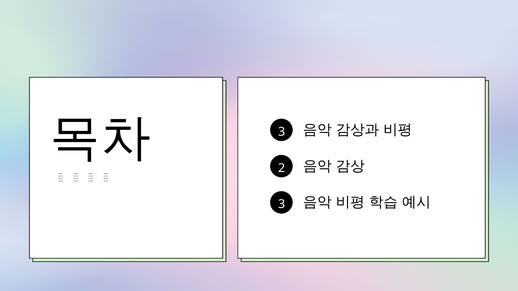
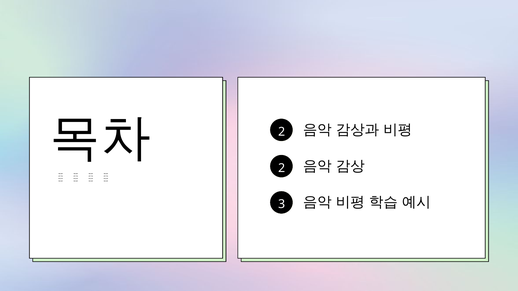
3: 3 -> 2 (282, 132)
